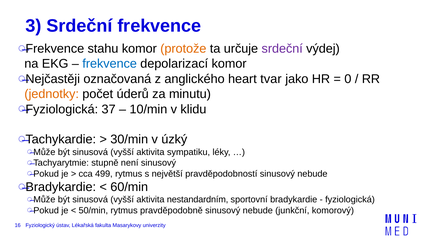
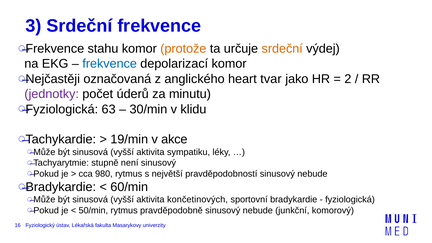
srdeční colour: purple -> orange (282, 49)
0: 0 -> 2 (348, 79)
jednotky colour: orange -> purple (52, 94)
37: 37 -> 63 (109, 109)
10/min: 10/min -> 30/min (148, 109)
30/min: 30/min -> 19/min (129, 139)
úzký: úzký -> akce (174, 139)
499: 499 -> 980 (104, 174)
nestandardním: nestandardním -> končetinových (197, 200)
